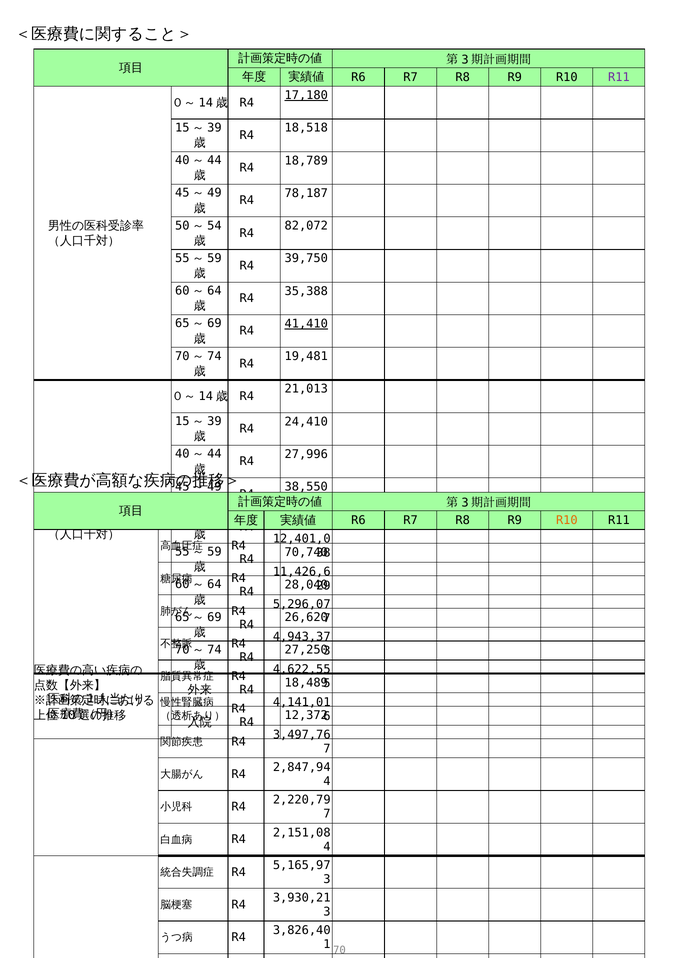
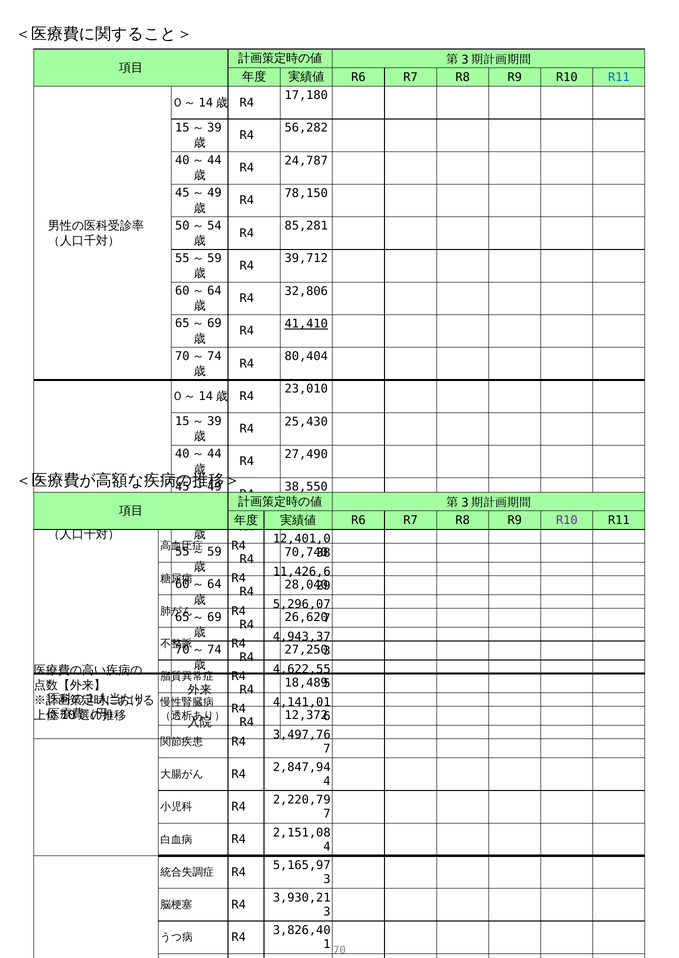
R11 colour: purple -> blue (619, 77)
17,180 underline: present -> none (306, 95)
18,518: 18,518 -> 56,282 (306, 128)
18,789: 18,789 -> 24,787 (306, 161)
78,187: 78,187 -> 78,150 (306, 193)
82,072: 82,072 -> 85,281 (306, 226)
39,750: 39,750 -> 39,712 (306, 259)
35,388: 35,388 -> 32,806 (306, 291)
19,481: 19,481 -> 80,404 (306, 356)
21,013: 21,013 -> 23,010 (306, 389)
24,410: 24,410 -> 25,430 (306, 422)
27,996: 27,996 -> 27,490 (306, 454)
R10 colour: orange -> purple (567, 520)
